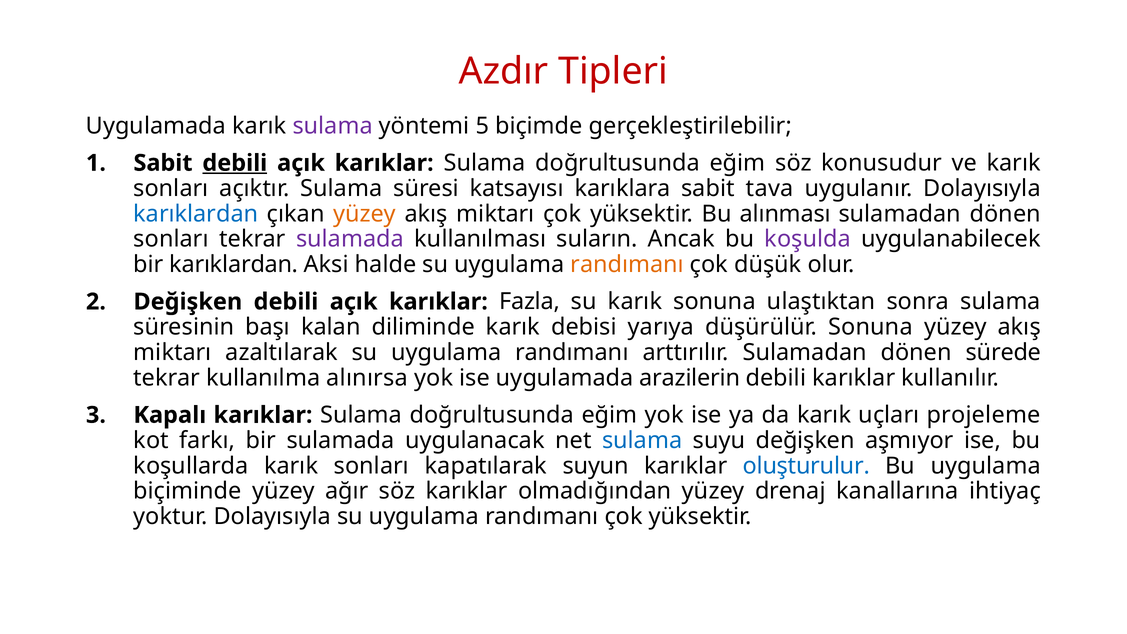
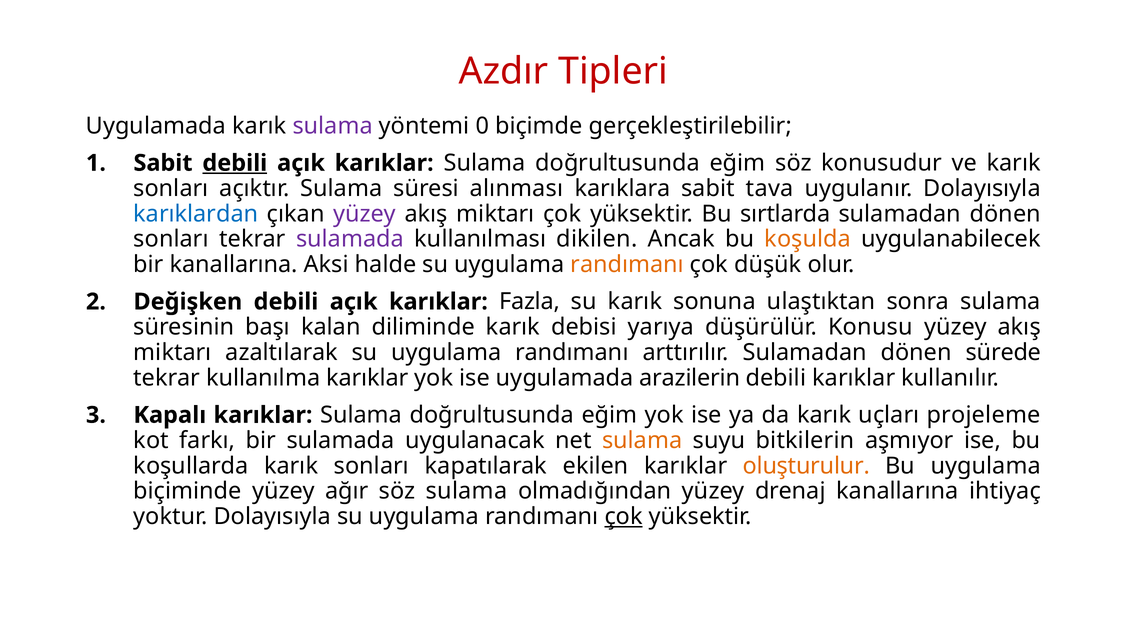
5: 5 -> 0 (482, 126)
katsayısı: katsayısı -> alınması (517, 188)
yüzey colour: orange -> purple (365, 214)
alınması: alınması -> sırtlarda (785, 214)
suların: suların -> dikilen (597, 239)
koşulda colour: purple -> orange (808, 239)
bir karıklardan: karıklardan -> kanallarına (234, 265)
düşürülür Sonuna: Sonuna -> Konusu (870, 327)
kullanılma alınırsa: alınırsa -> karıklar (367, 378)
sulama colour: blue -> orange (642, 440)
suyu değişken: değişken -> bitkilerin (805, 440)
suyun: suyun -> ekilen (596, 466)
oluşturulur colour: blue -> orange (806, 466)
söz karıklar: karıklar -> sulama (467, 491)
çok underline: none -> present (624, 517)
